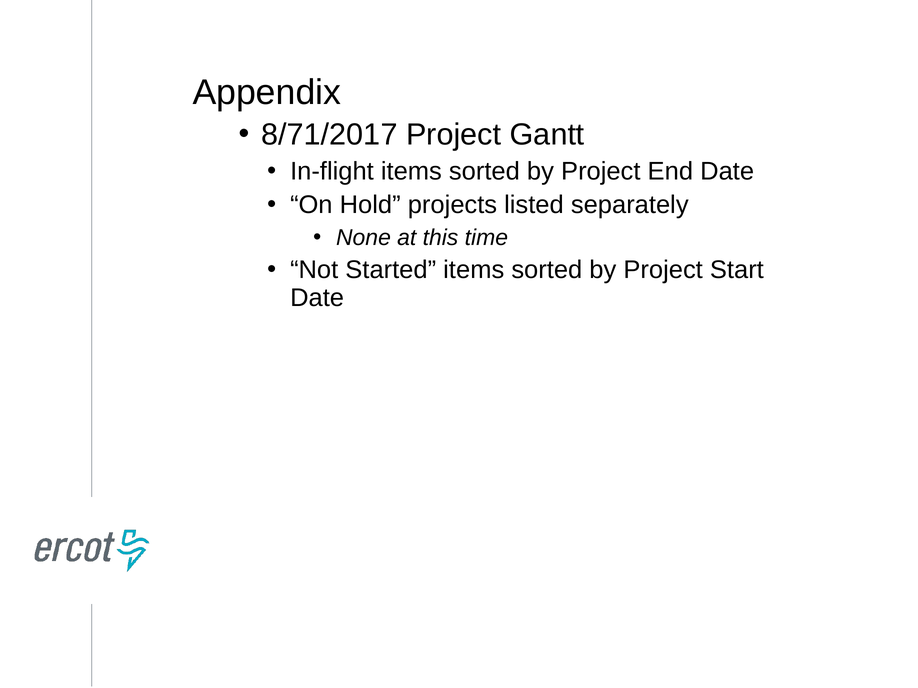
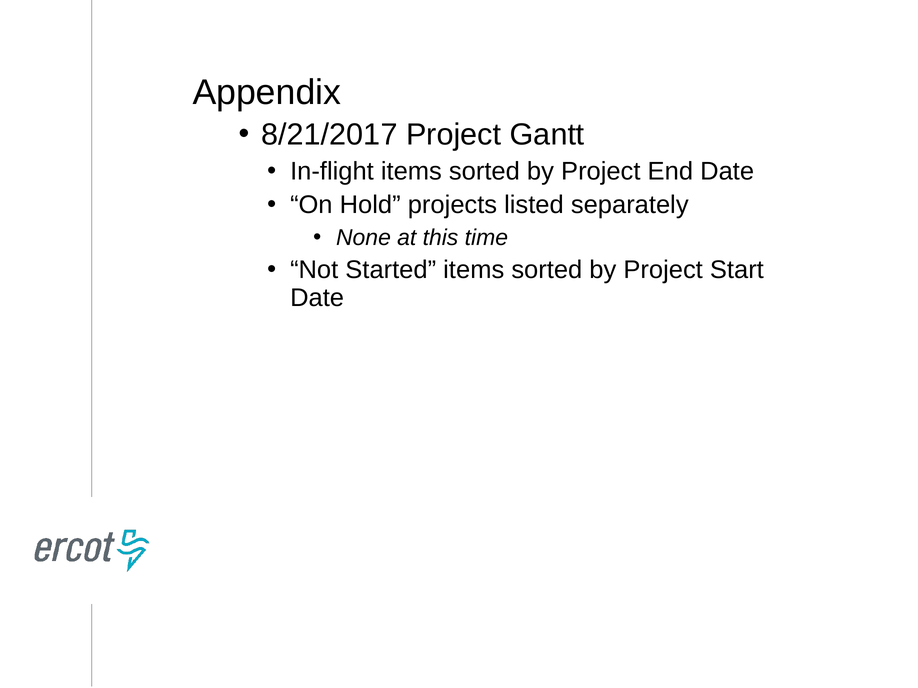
8/71/2017: 8/71/2017 -> 8/21/2017 (330, 135)
